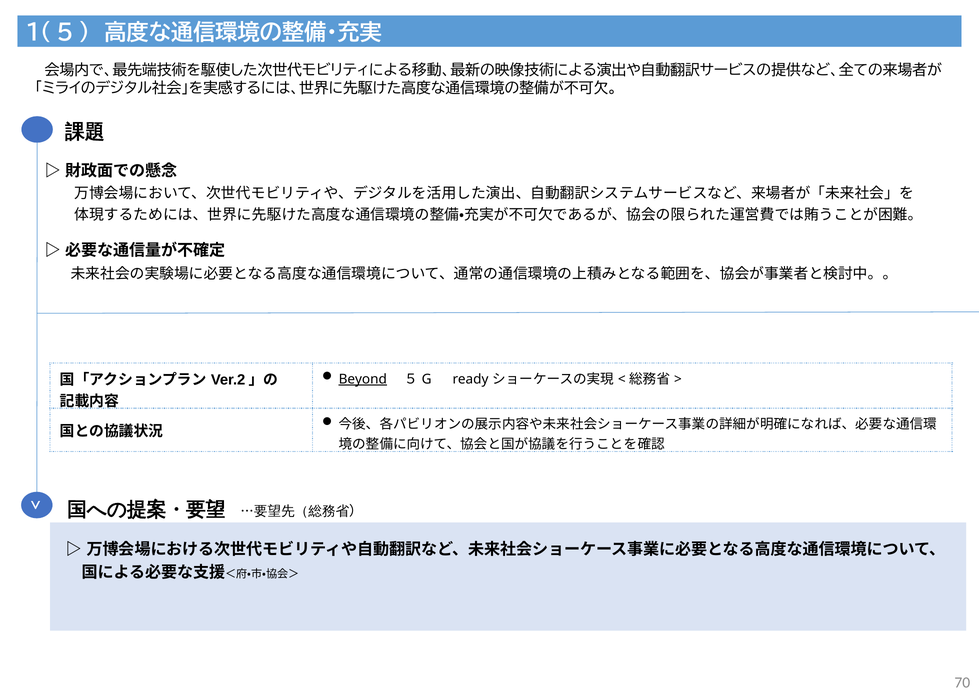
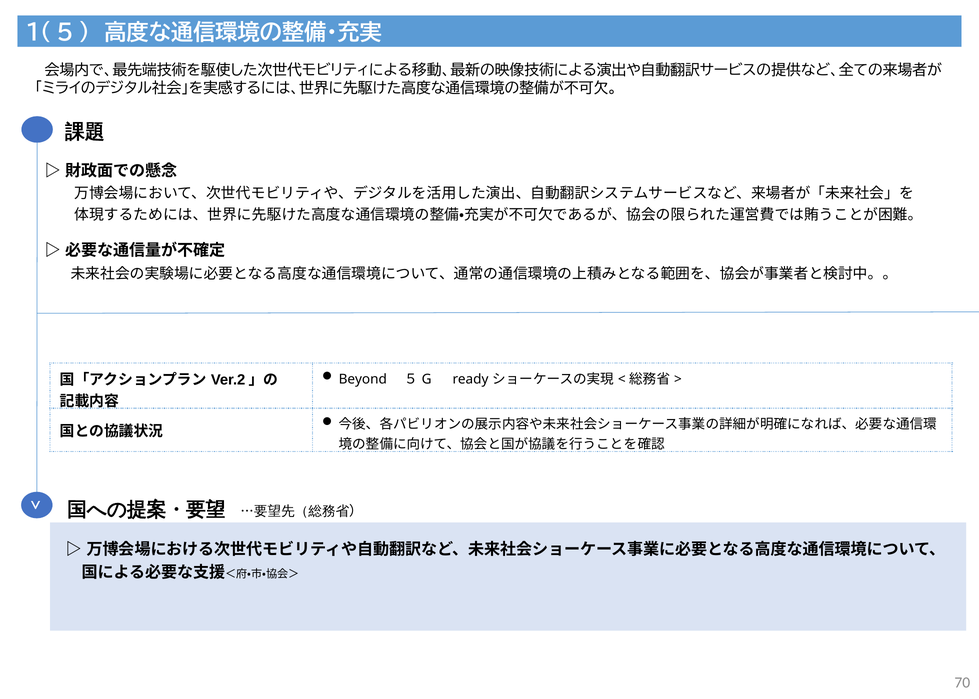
Beyond underline: present -> none (363, 379)
